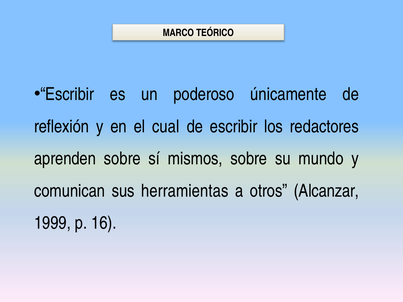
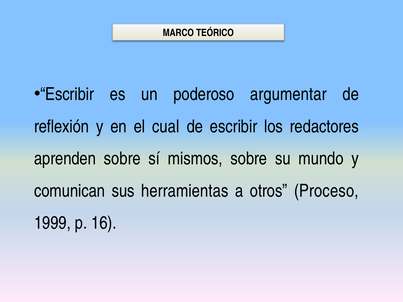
únicamente: únicamente -> argumentar (288, 94)
Alcanzar: Alcanzar -> Proceso (326, 191)
